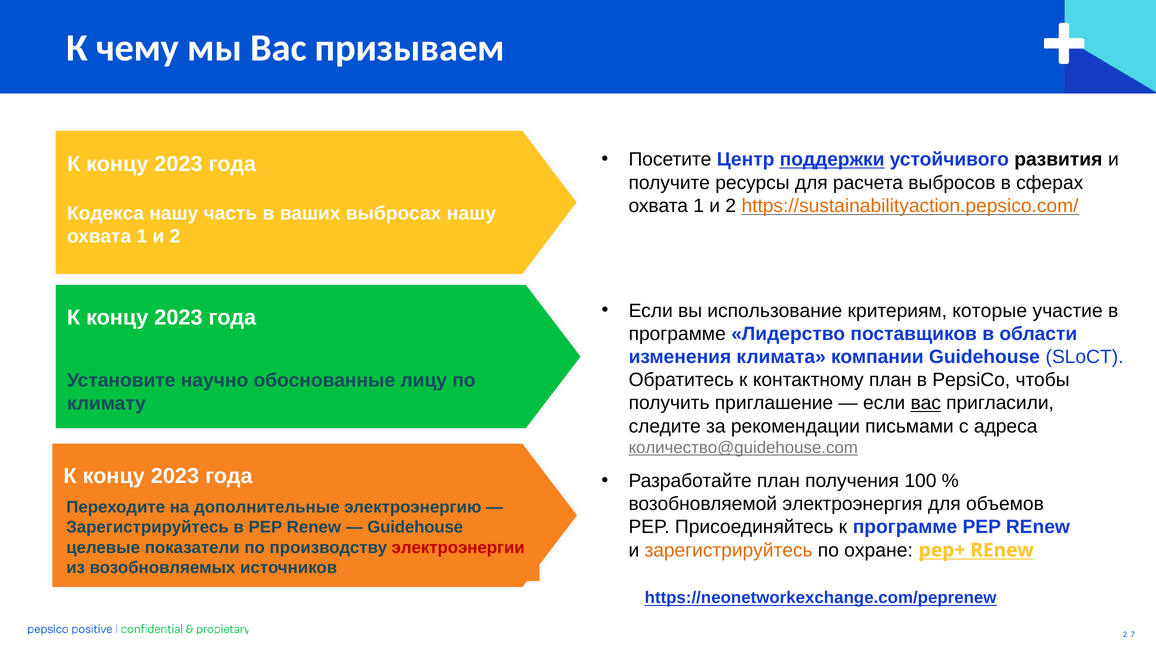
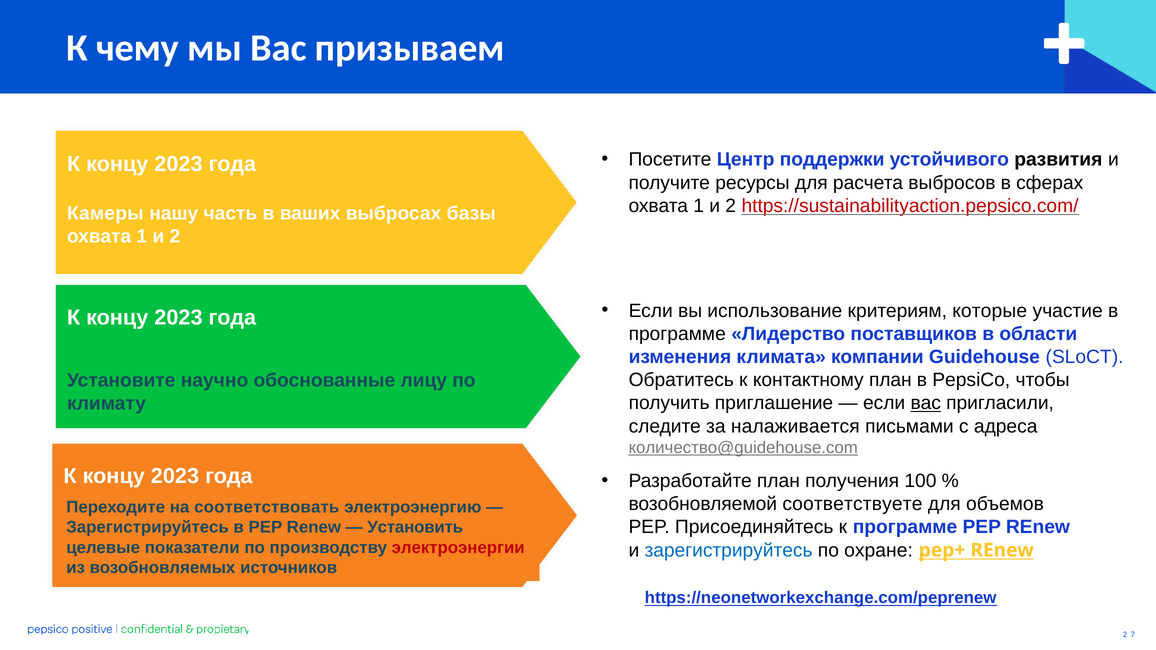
поддержки underline: present -> none (832, 160)
https://sustainabilityaction.pepsico.com/ colour: orange -> red (910, 206)
Кодекса: Кодекса -> Камеры (105, 213)
выбросах нашу: нашу -> базы (471, 213)
рекомендации: рекомендации -> налаживается (795, 426)
электроэнергия: электроэнергия -> соответствуете (852, 504)
дополнительные: дополнительные -> соответствовать (267, 507)
Guidehouse: Guidehouse -> Установить (415, 528)
зарегистрируйтесь colour: orange -> blue (729, 550)
